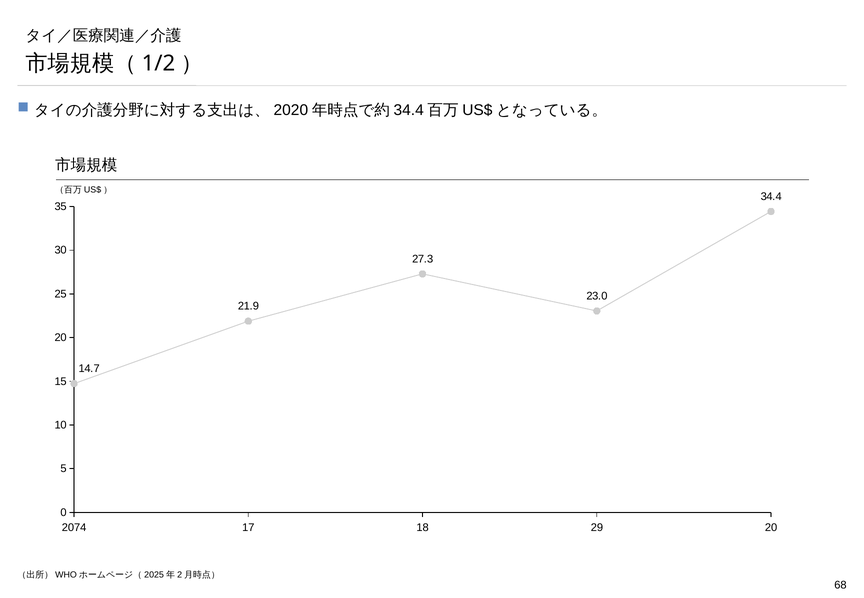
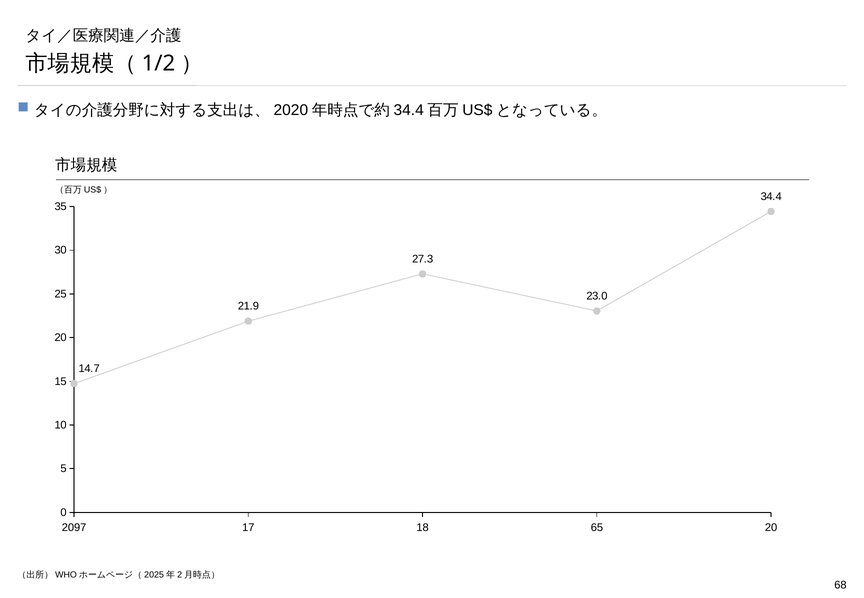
2074: 2074 -> 2097 (74, 527)
29: 29 -> 65 (597, 527)
